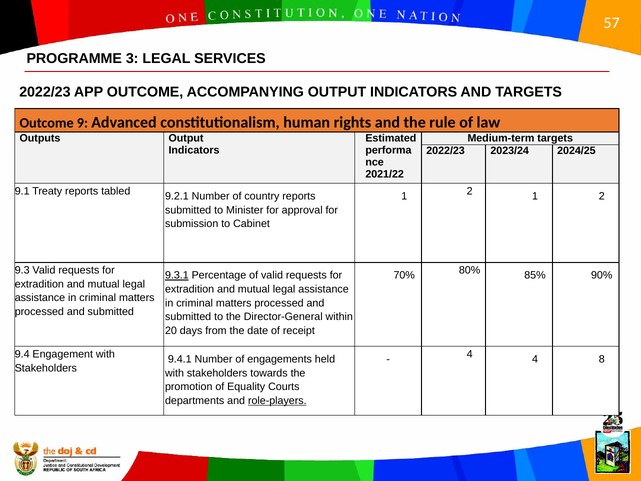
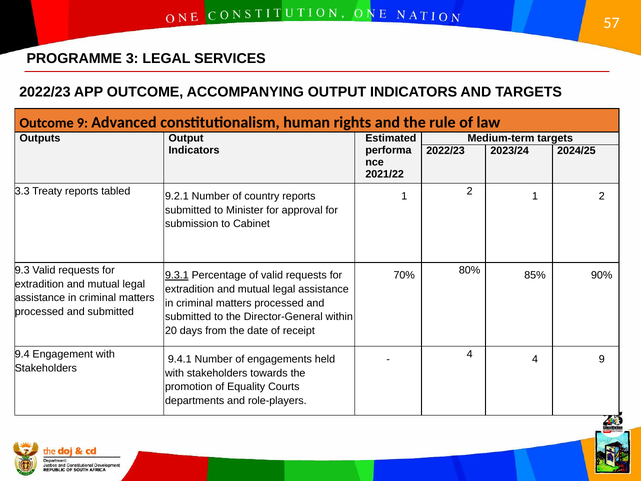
9.1: 9.1 -> 3.3 (22, 191)
4 8: 8 -> 9 (602, 359)
role-players underline: present -> none (277, 400)
